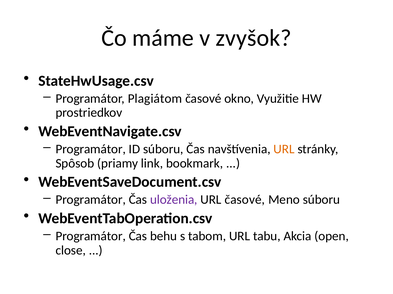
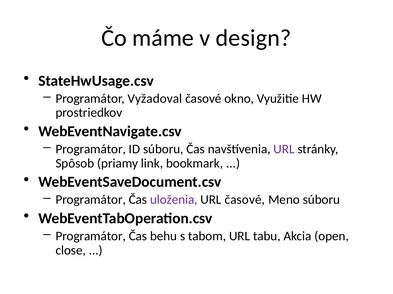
zvyšok: zvyšok -> design (253, 38)
Plagiátom: Plagiátom -> Vyžadoval (155, 99)
URL colour: orange -> purple (284, 149)
